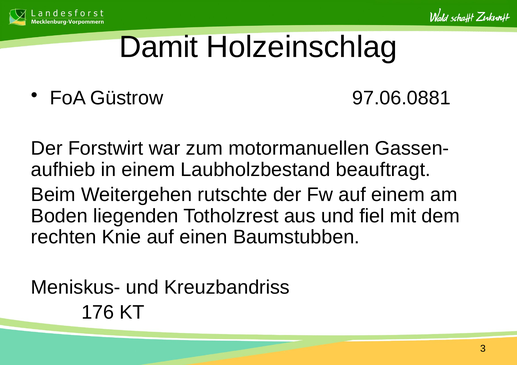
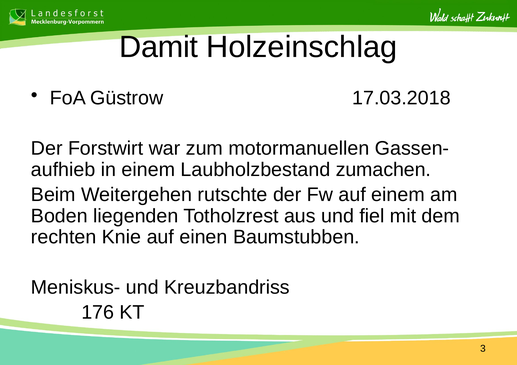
97.06.0881: 97.06.0881 -> 17.03.2018 (401, 98)
beauftragt: beauftragt -> zumachen (383, 170)
